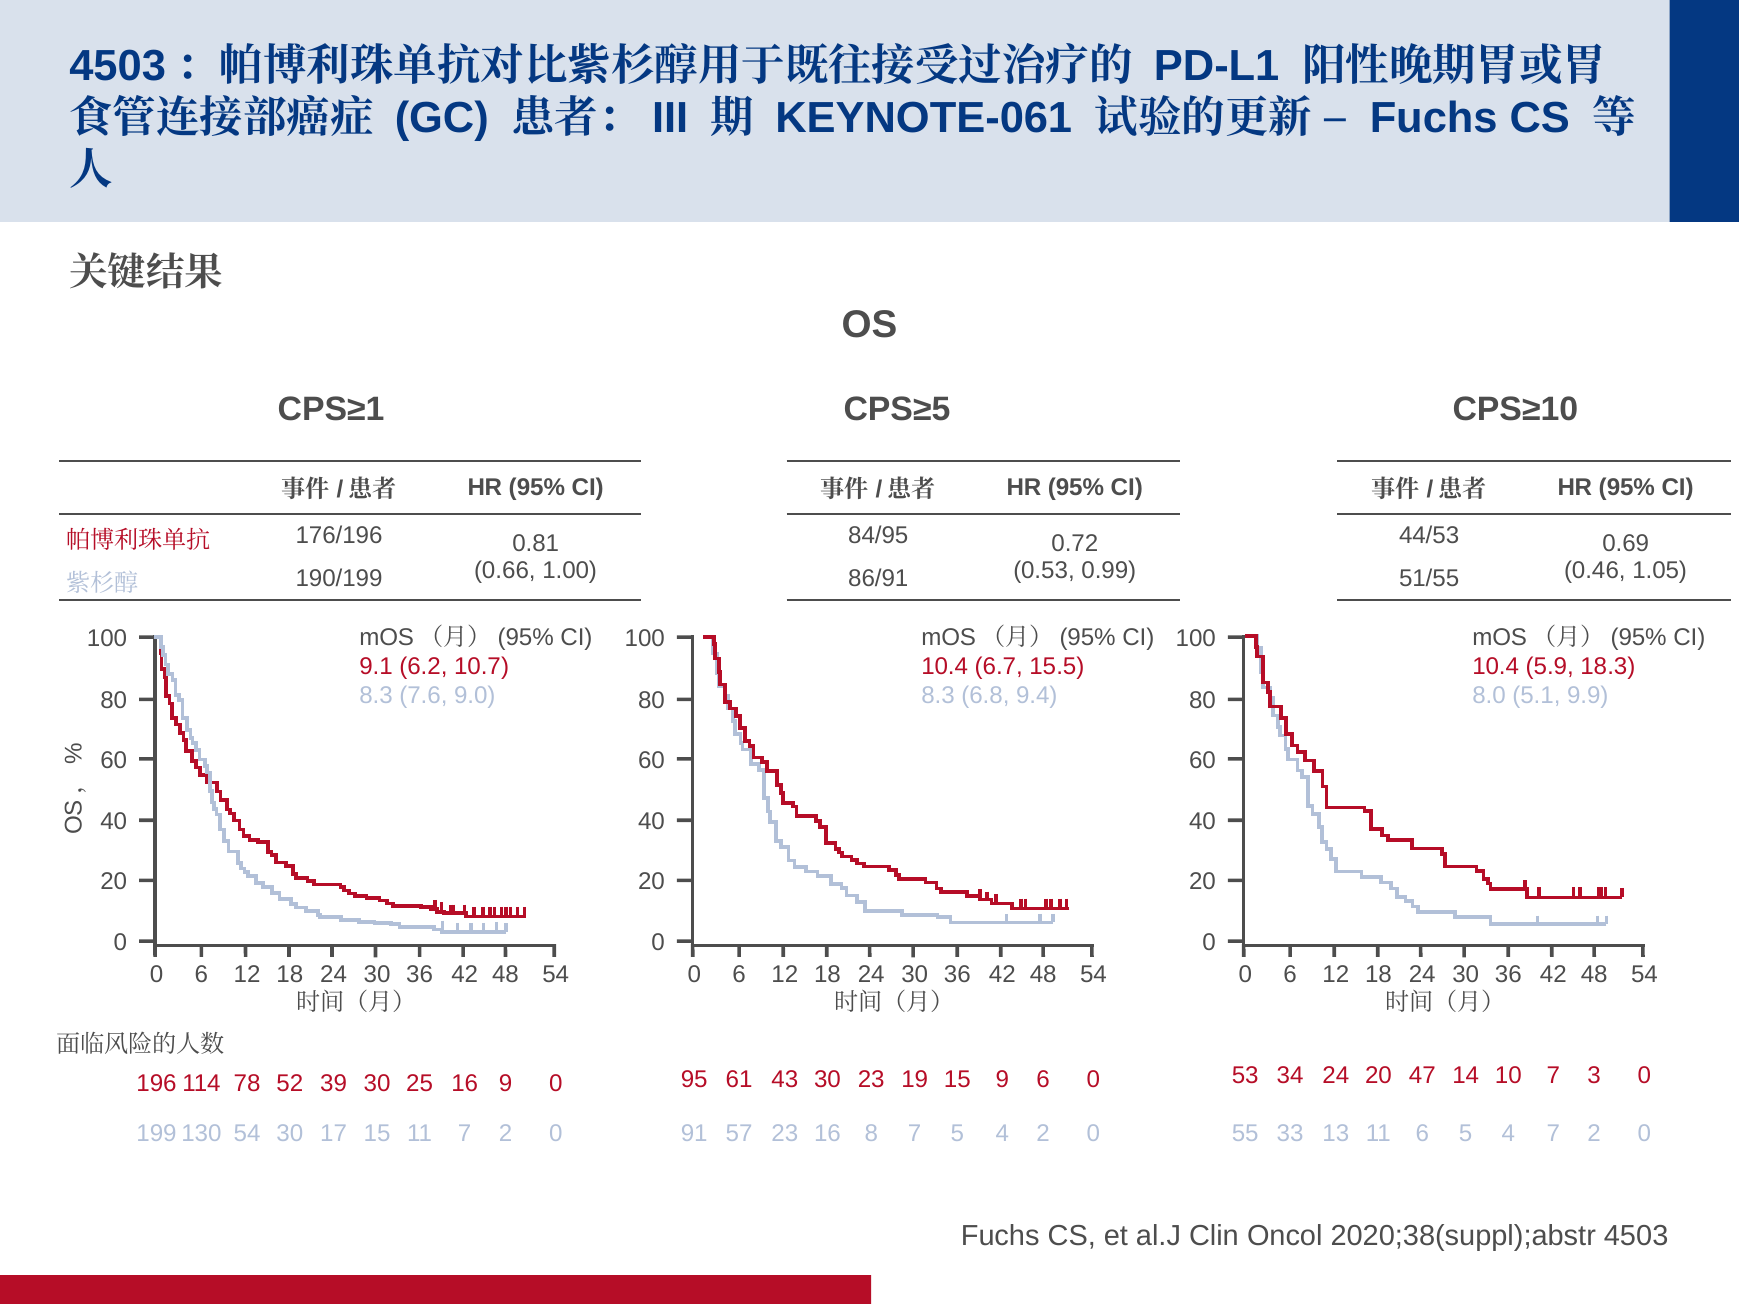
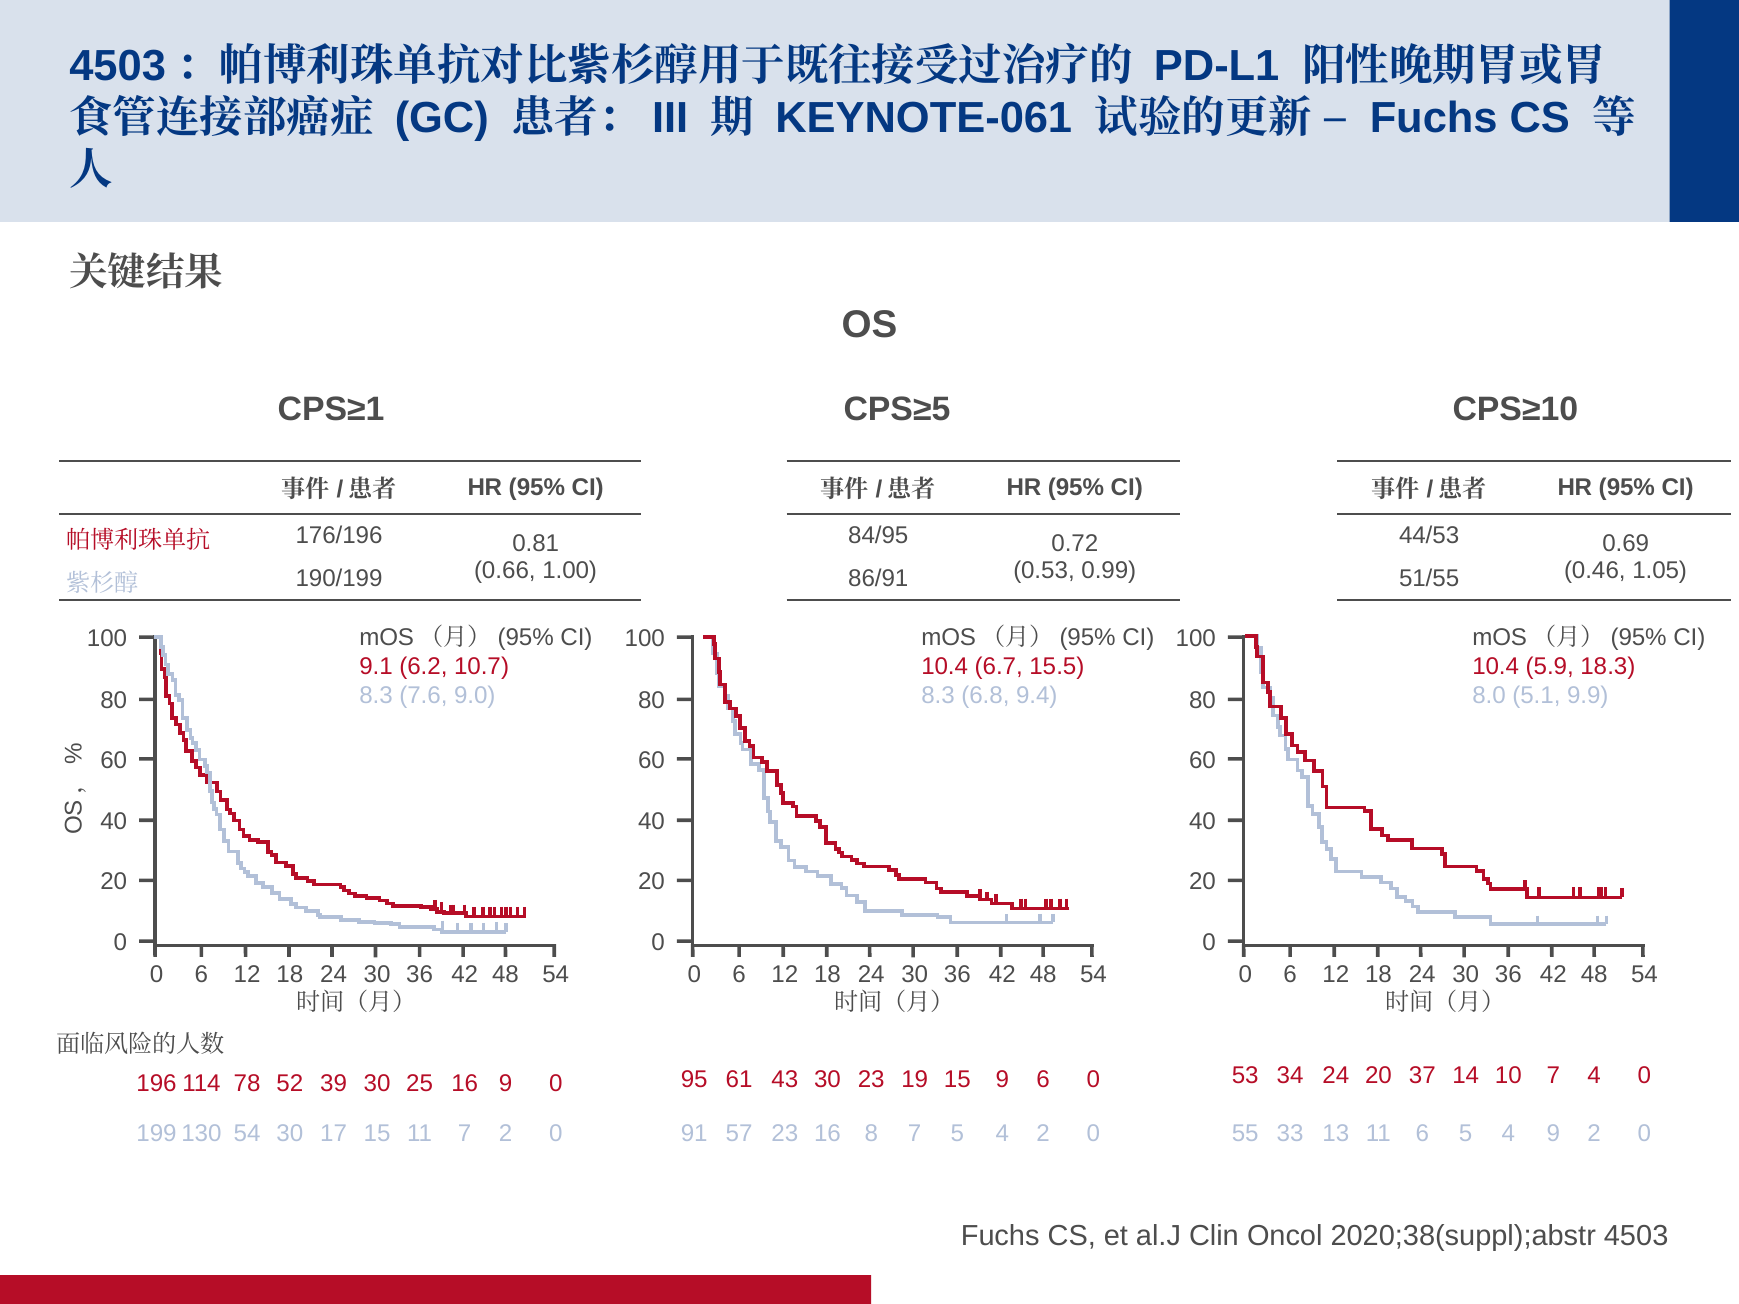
47: 47 -> 37 (1422, 1076)
7 3: 3 -> 4 (1594, 1076)
4 7: 7 -> 9 (1553, 1134)
